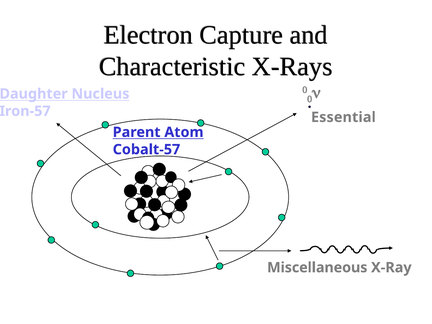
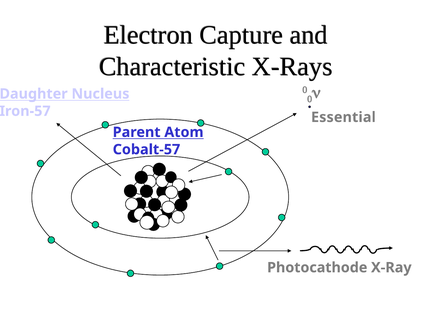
Miscellaneous: Miscellaneous -> Photocathode (317, 268)
